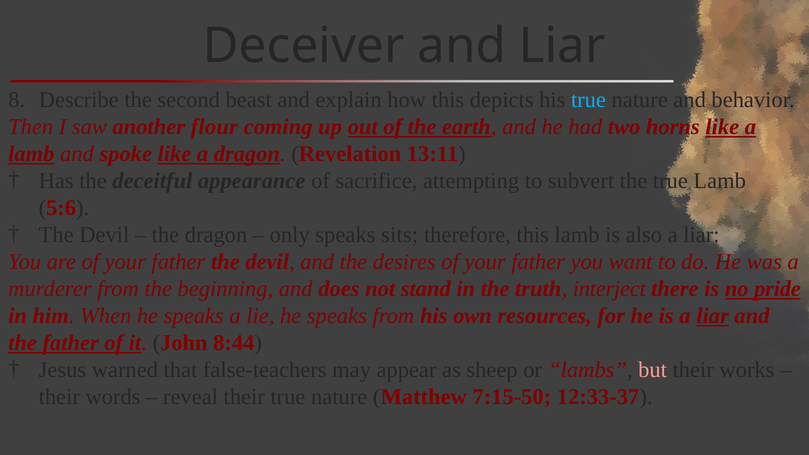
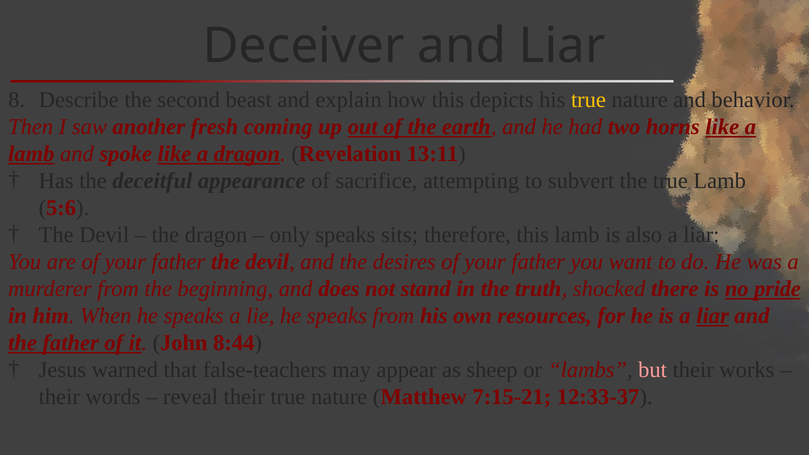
true colour: light blue -> yellow (588, 100)
flour: flour -> fresh (214, 127)
interject: interject -> shocked (609, 289)
7:15-50: 7:15-50 -> 7:15-21 (512, 397)
